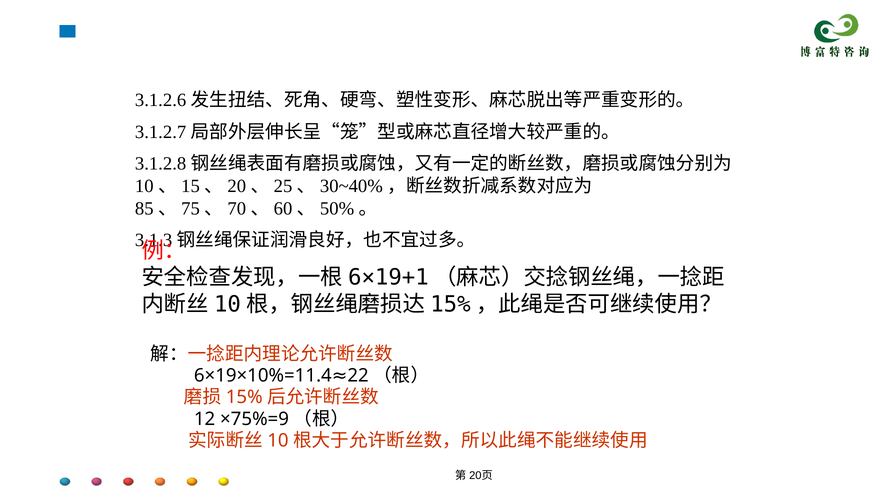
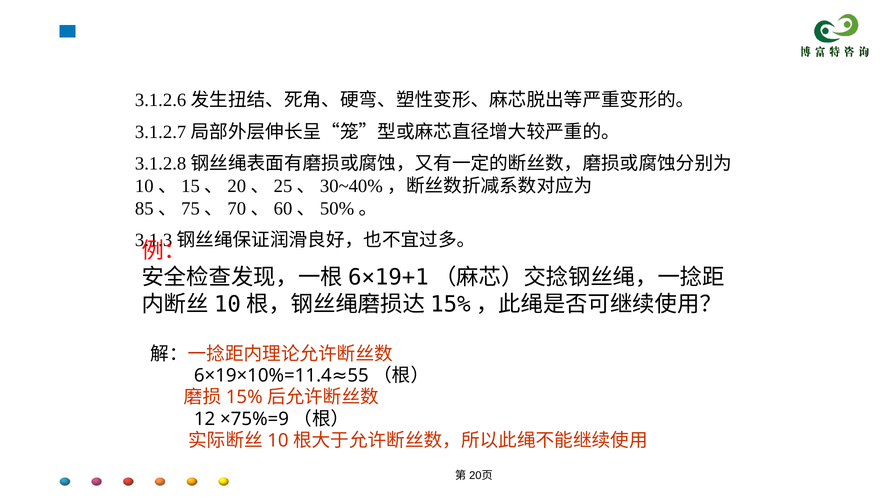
22: 22 -> 55 (358, 376)
